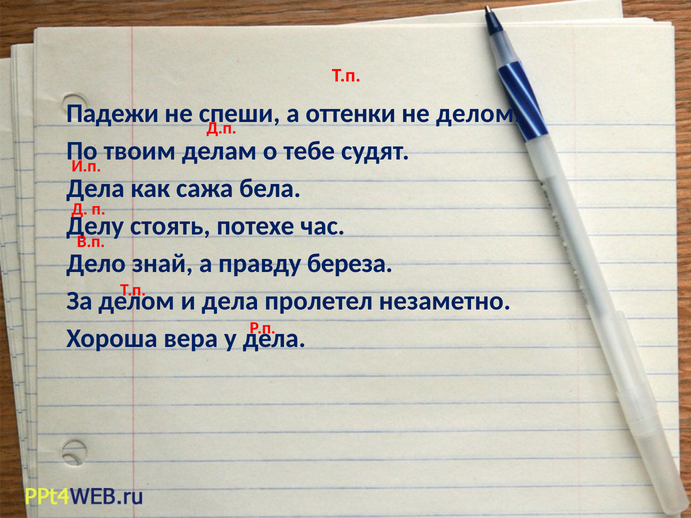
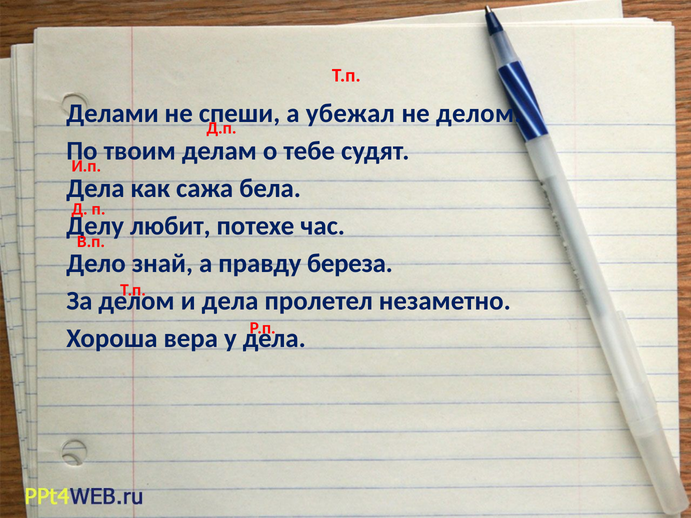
Падежи: Падежи -> Делами (112, 113)
оттенки: оттенки -> убежал (350, 113)
стоять: стоять -> любит (170, 226)
